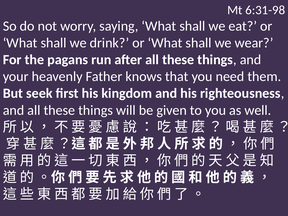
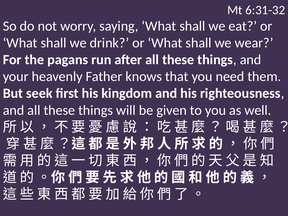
6:31-98: 6:31-98 -> 6:31-32 (265, 10)
